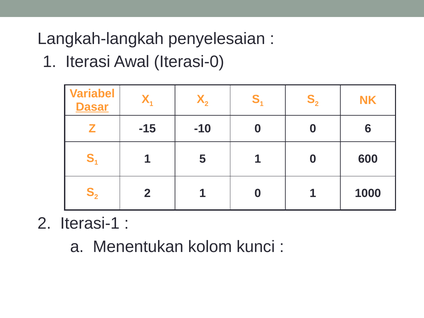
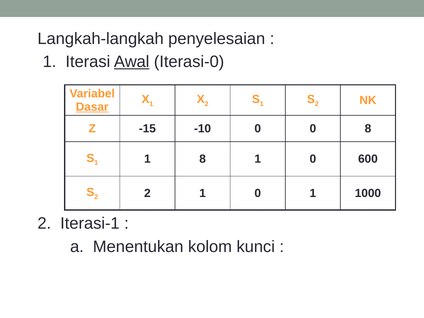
Awal underline: none -> present (132, 62)
0 6: 6 -> 8 (368, 129)
1 5: 5 -> 8 (203, 159)
